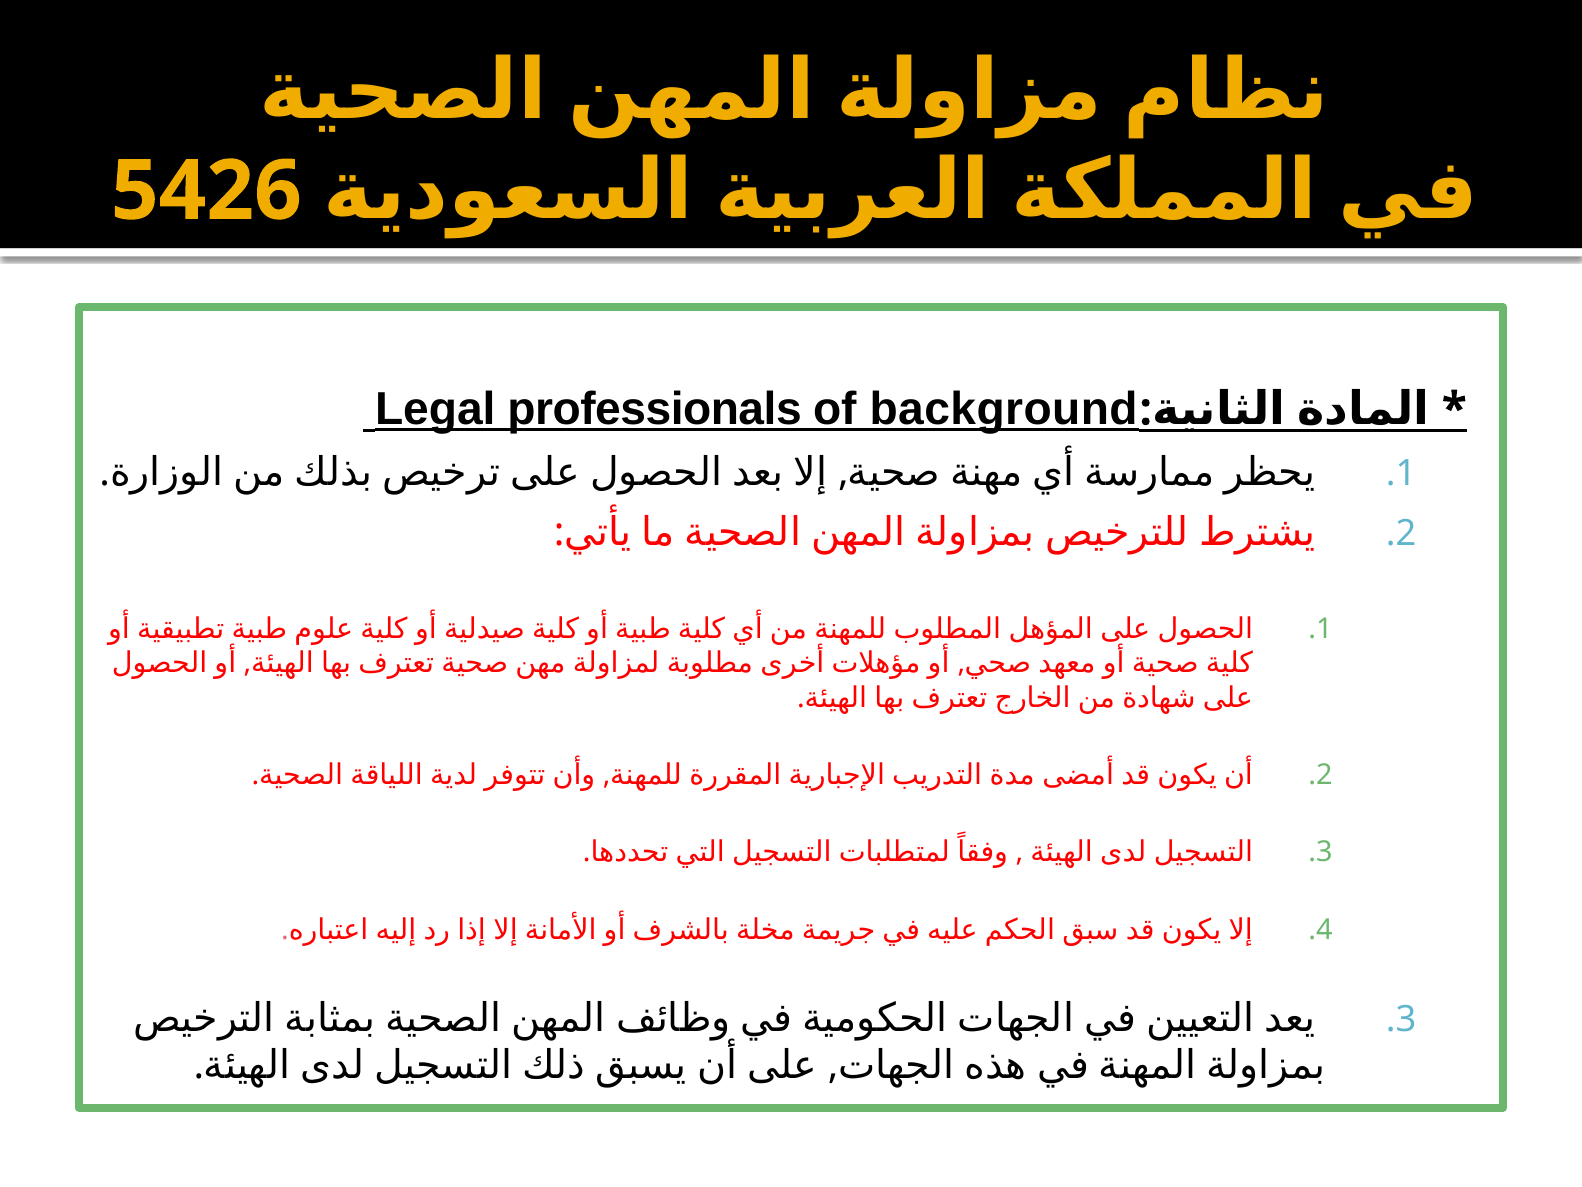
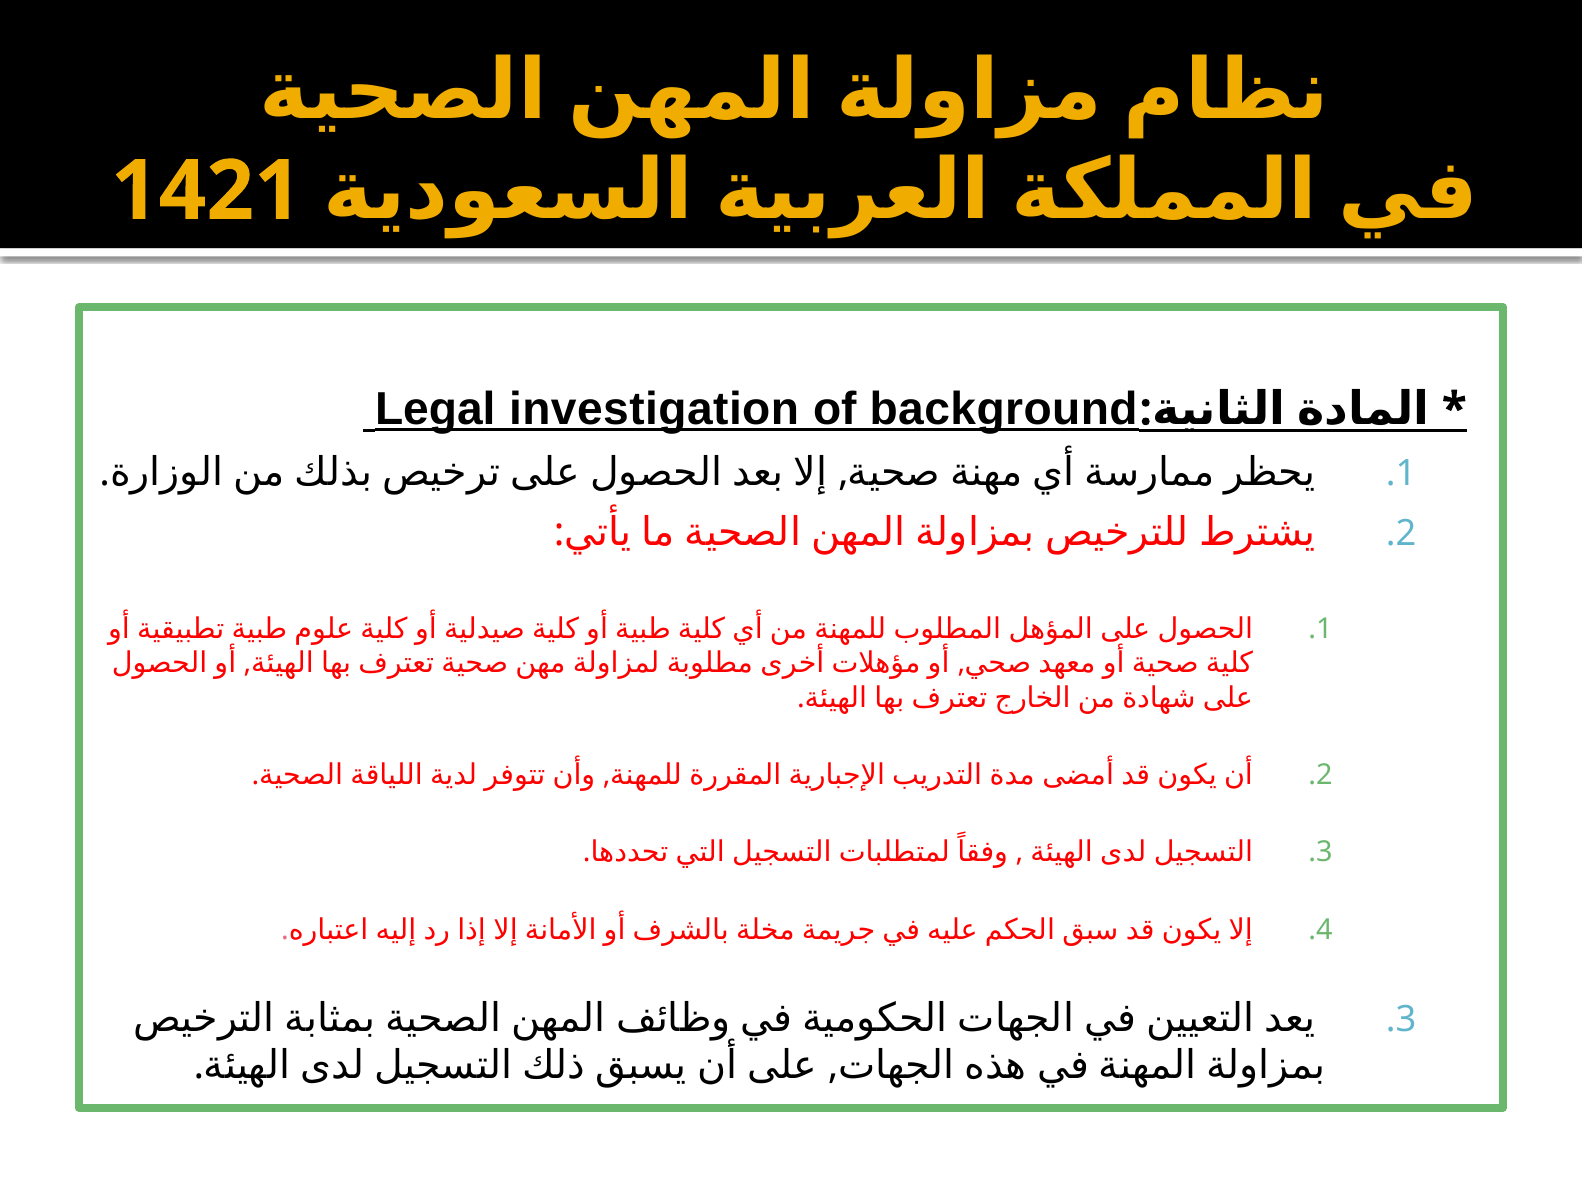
5426: 5426 -> 1421 (206, 191)
professionals: professionals -> investigation (654, 409)
